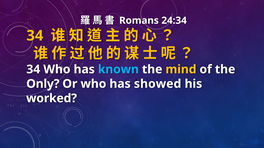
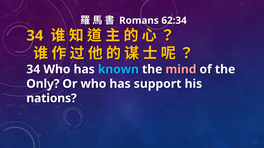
24:34: 24:34 -> 62:34 (174, 21)
mind colour: yellow -> pink (181, 70)
showed: showed -> support (158, 84)
worked: worked -> nations (52, 99)
